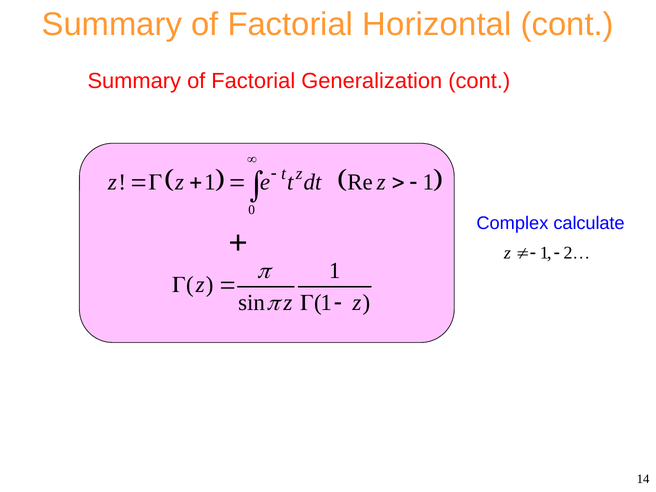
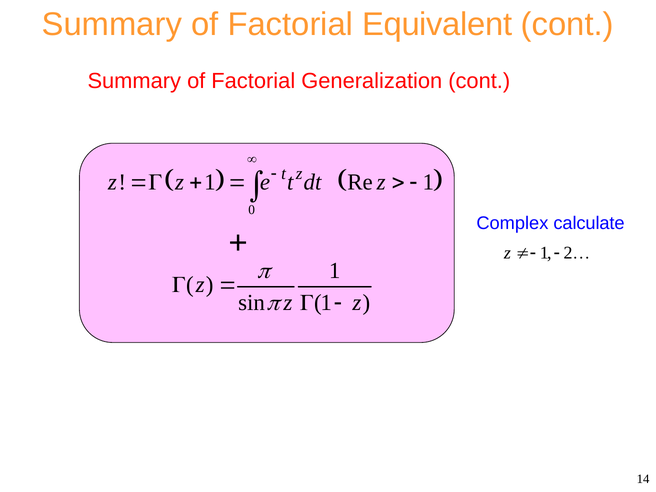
Horizontal: Horizontal -> Equivalent (437, 24)
